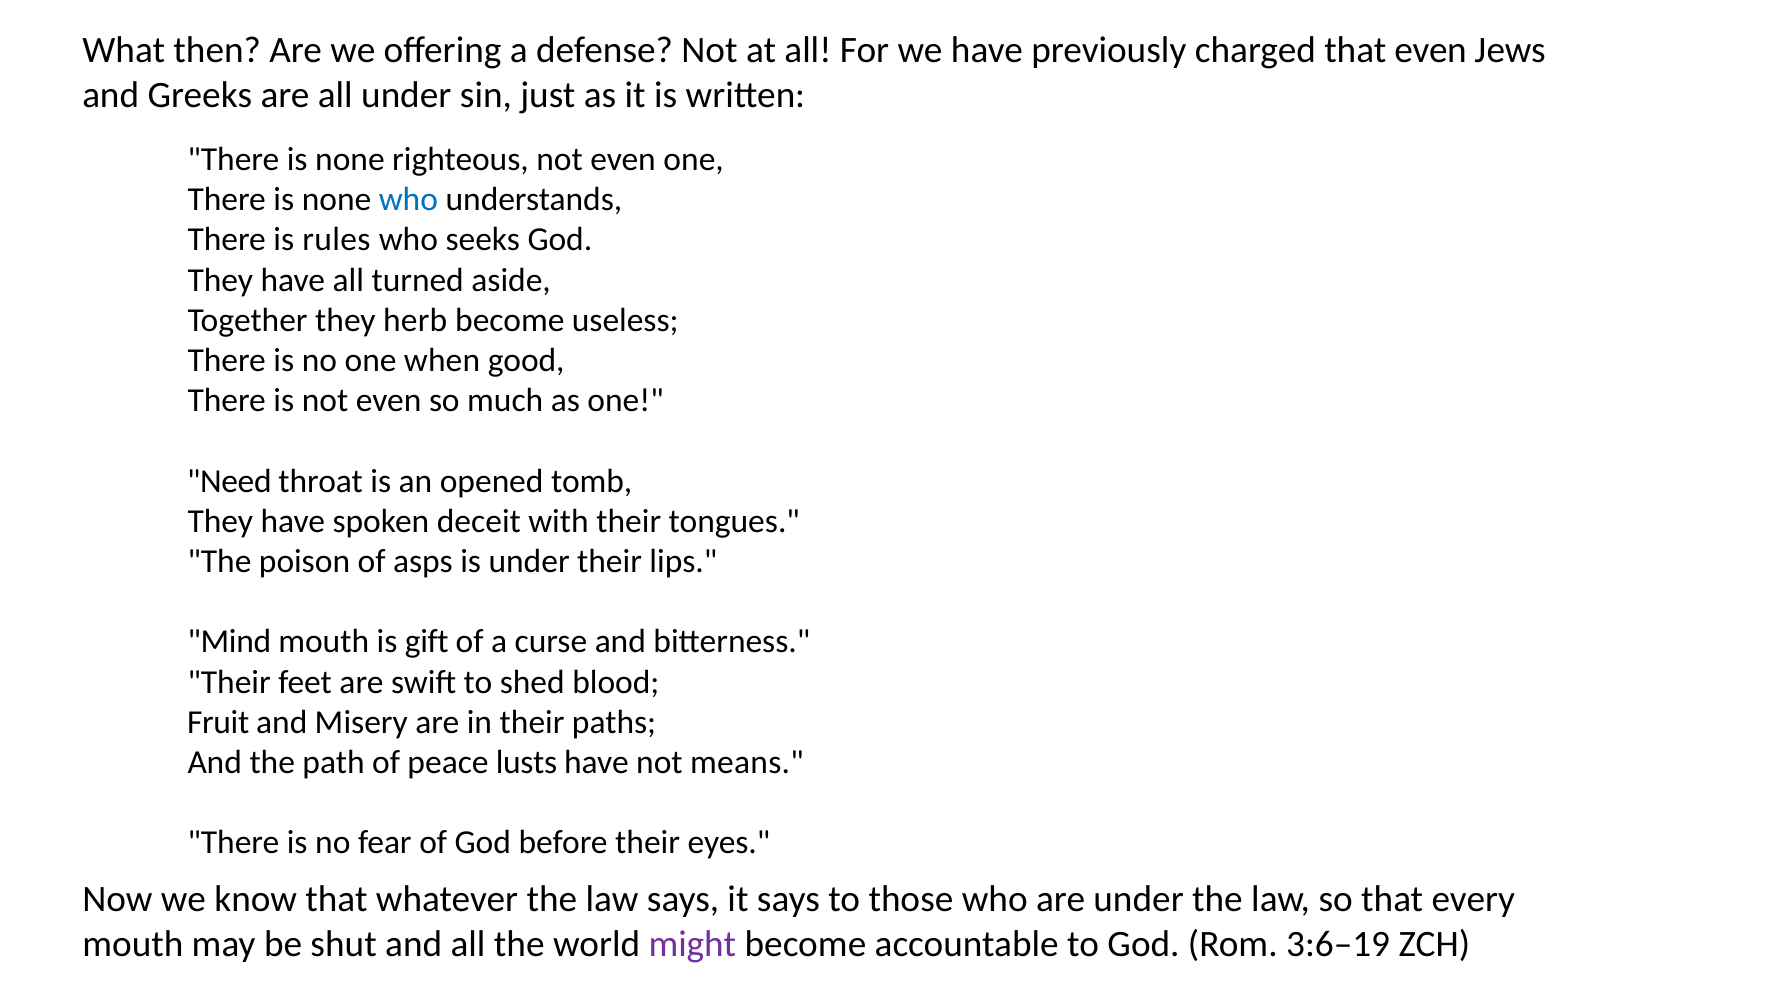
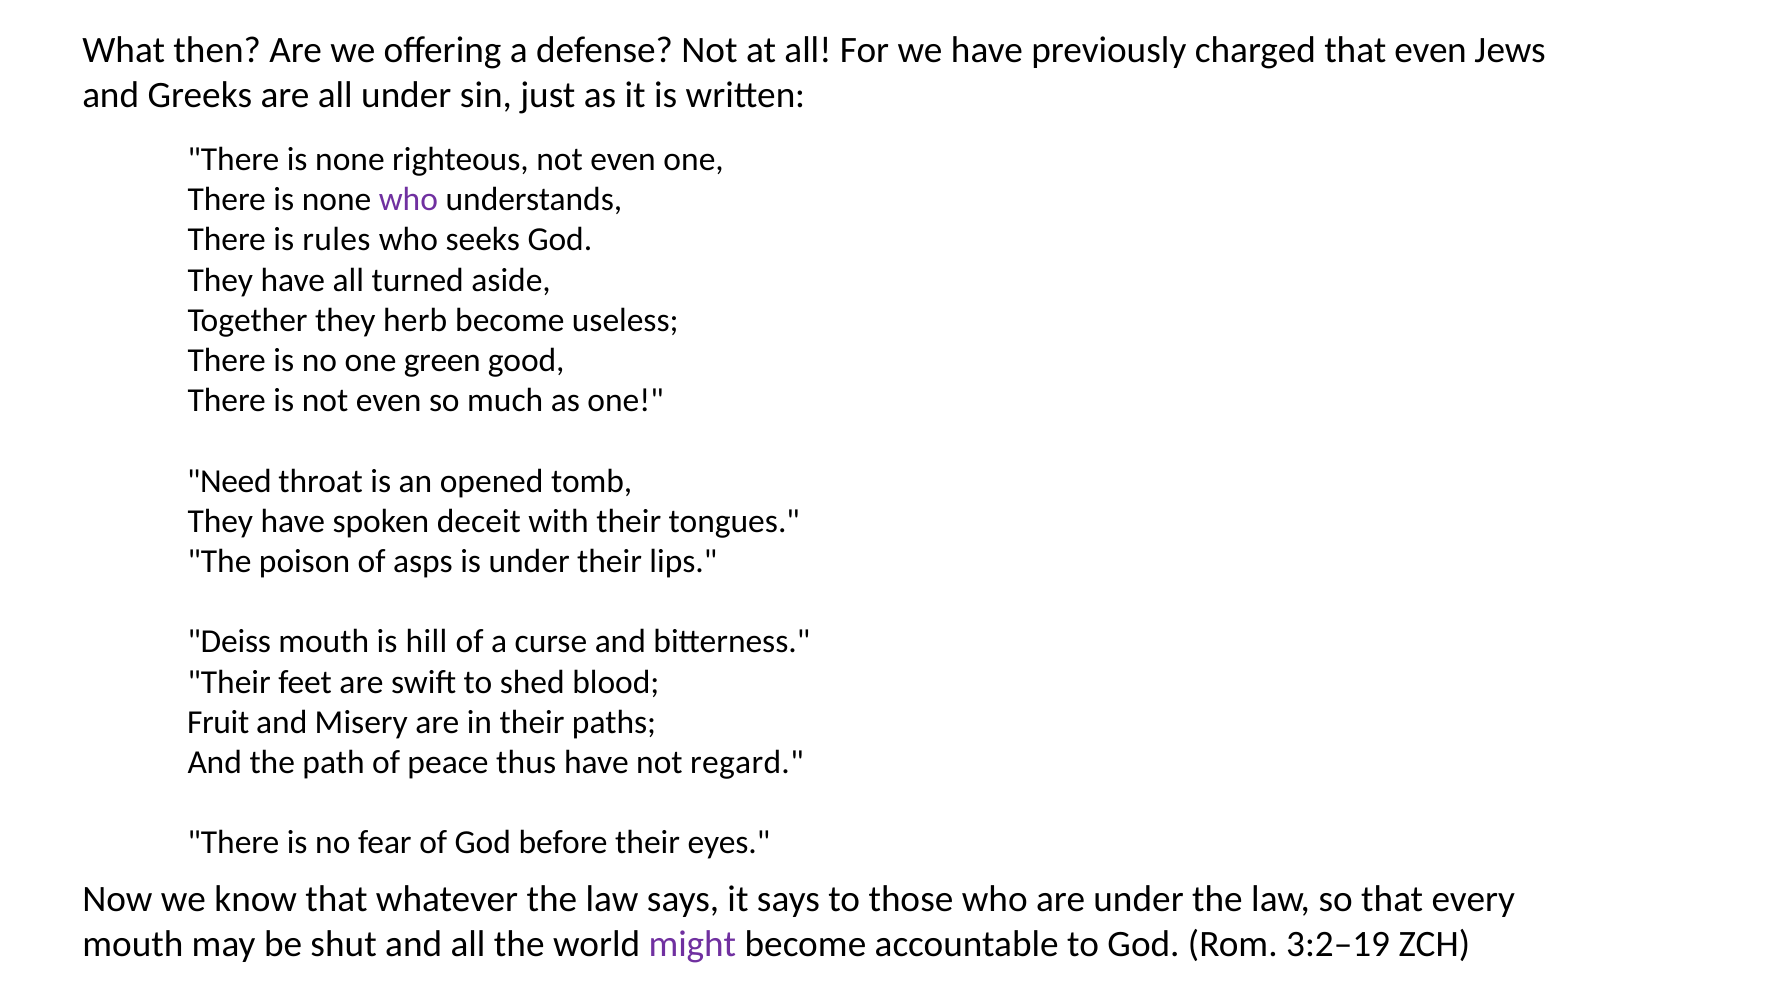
who colour: blue -> purple (408, 200)
when: when -> green (442, 360)
Mind: Mind -> Deiss (229, 642)
gift: gift -> hill (426, 642)
lusts: lusts -> thus (526, 763)
means: means -> regard (747, 763)
3:6–19: 3:6–19 -> 3:2–19 (1338, 944)
